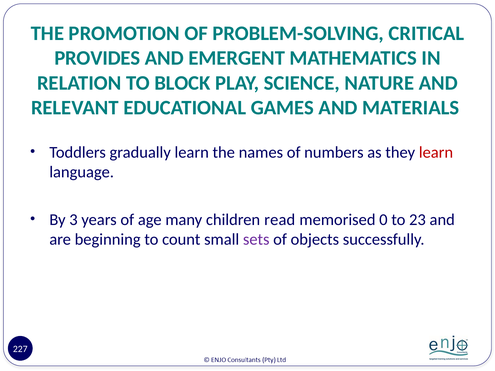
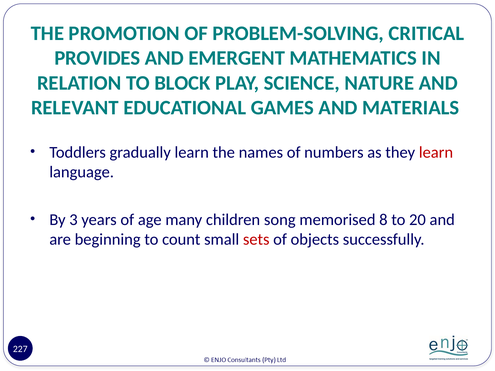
read: read -> song (280, 220)
0: 0 -> 8 (383, 220)
23: 23 -> 20 (417, 220)
sets colour: purple -> red (256, 240)
